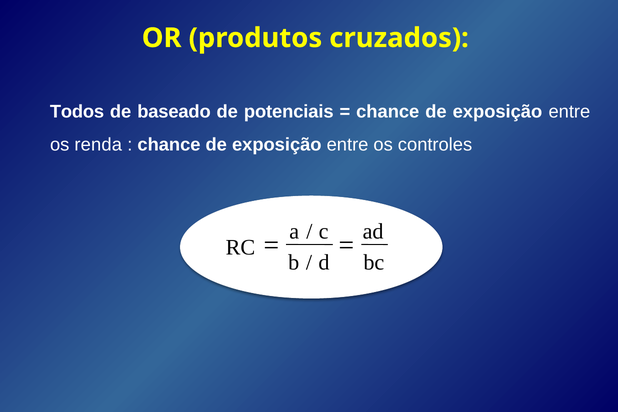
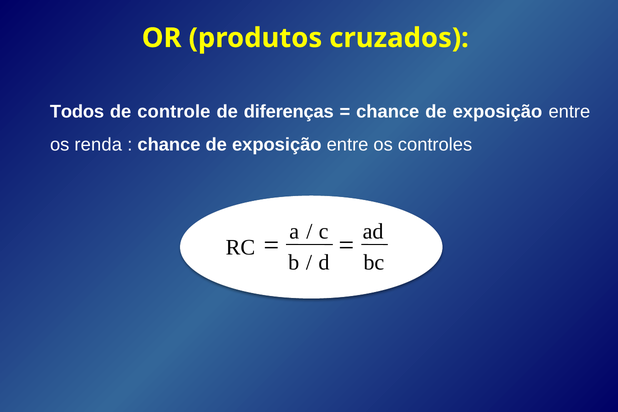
baseado: baseado -> controle (174, 112)
potenciais: potenciais -> diferenças (289, 112)
